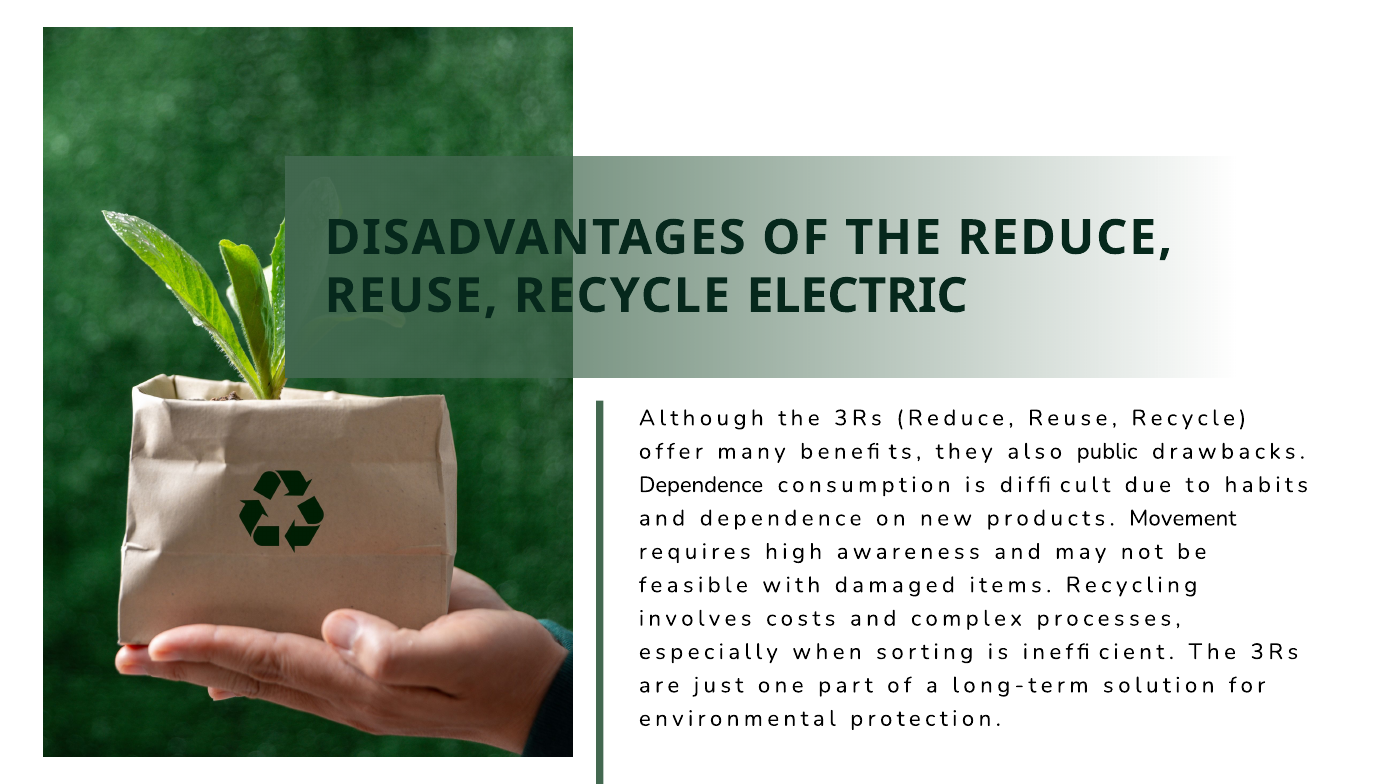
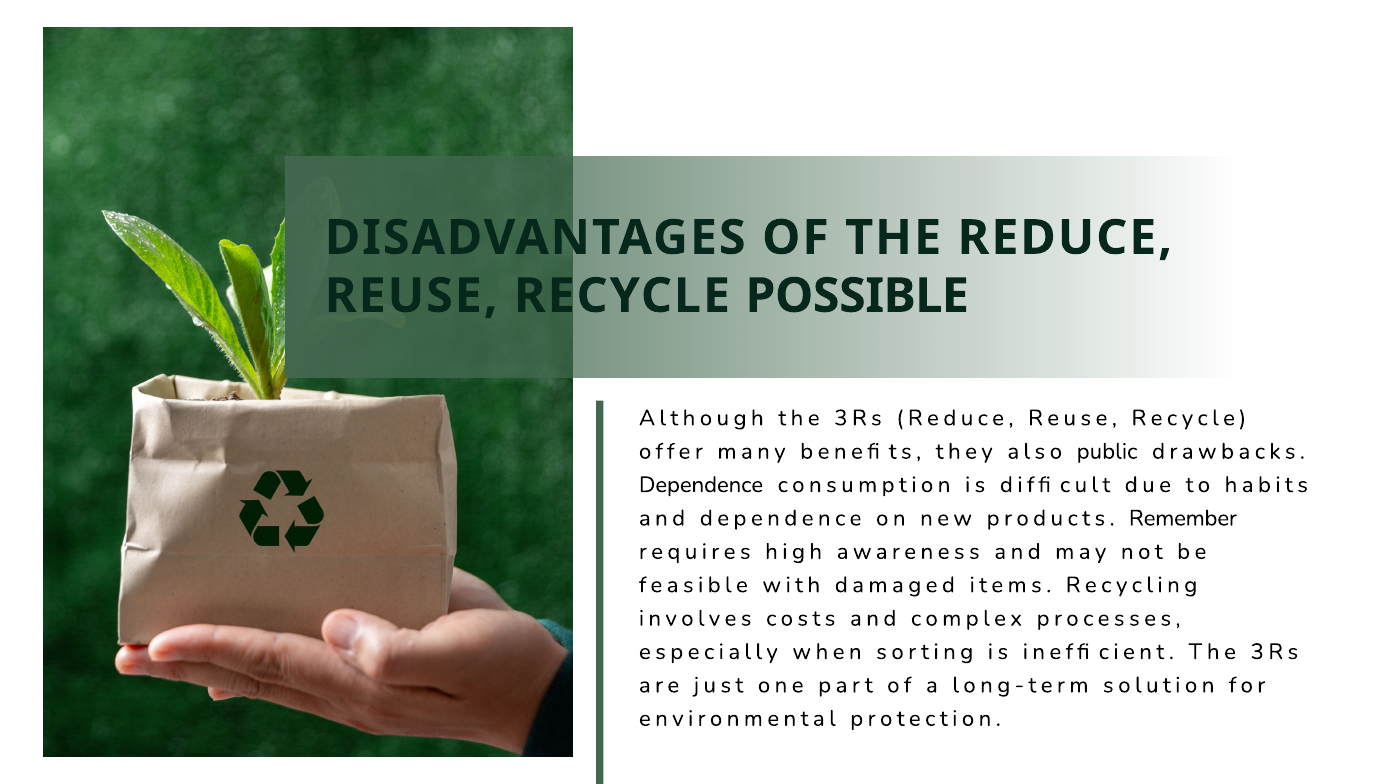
ELECTRIC: ELECTRIC -> POSSIBLE (857, 296)
Movement: Movement -> Remember (1183, 518)
